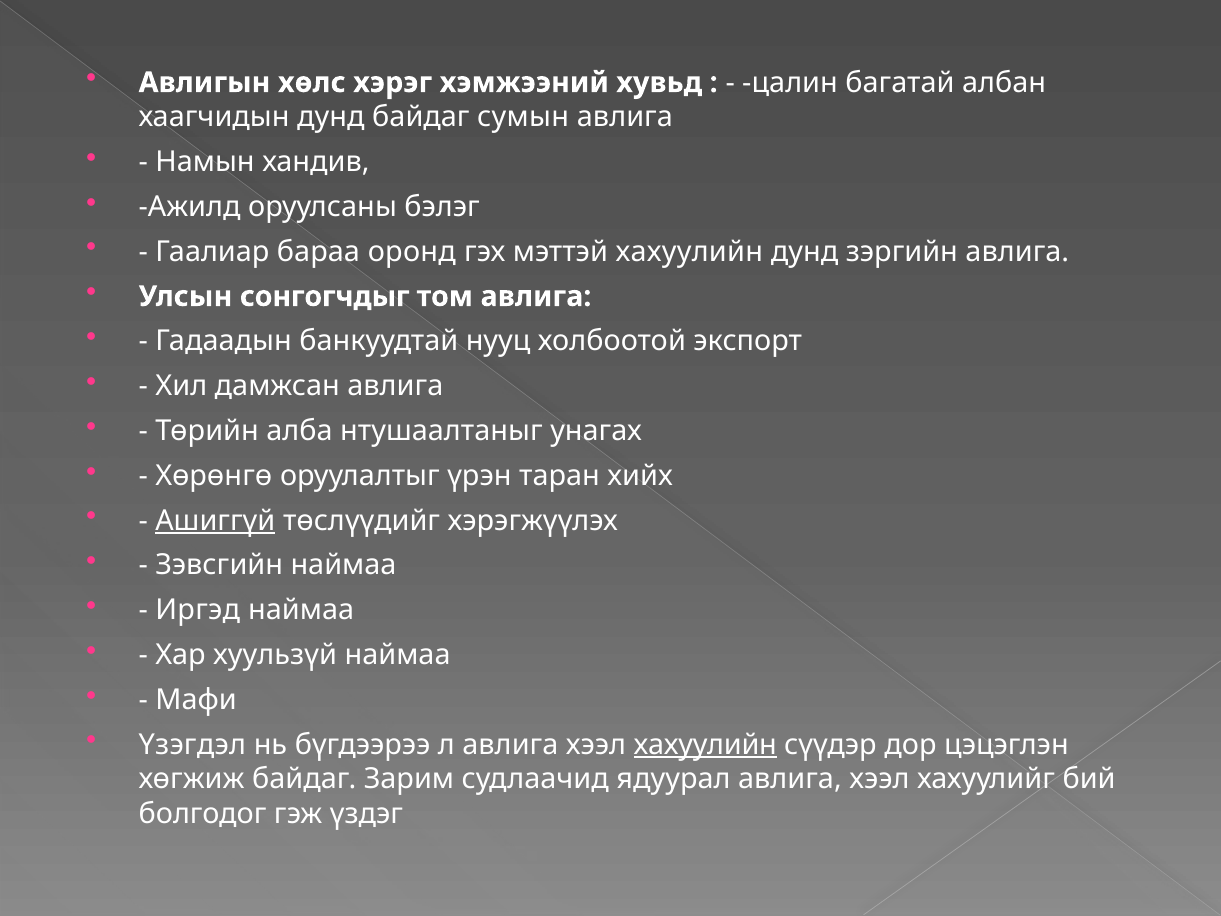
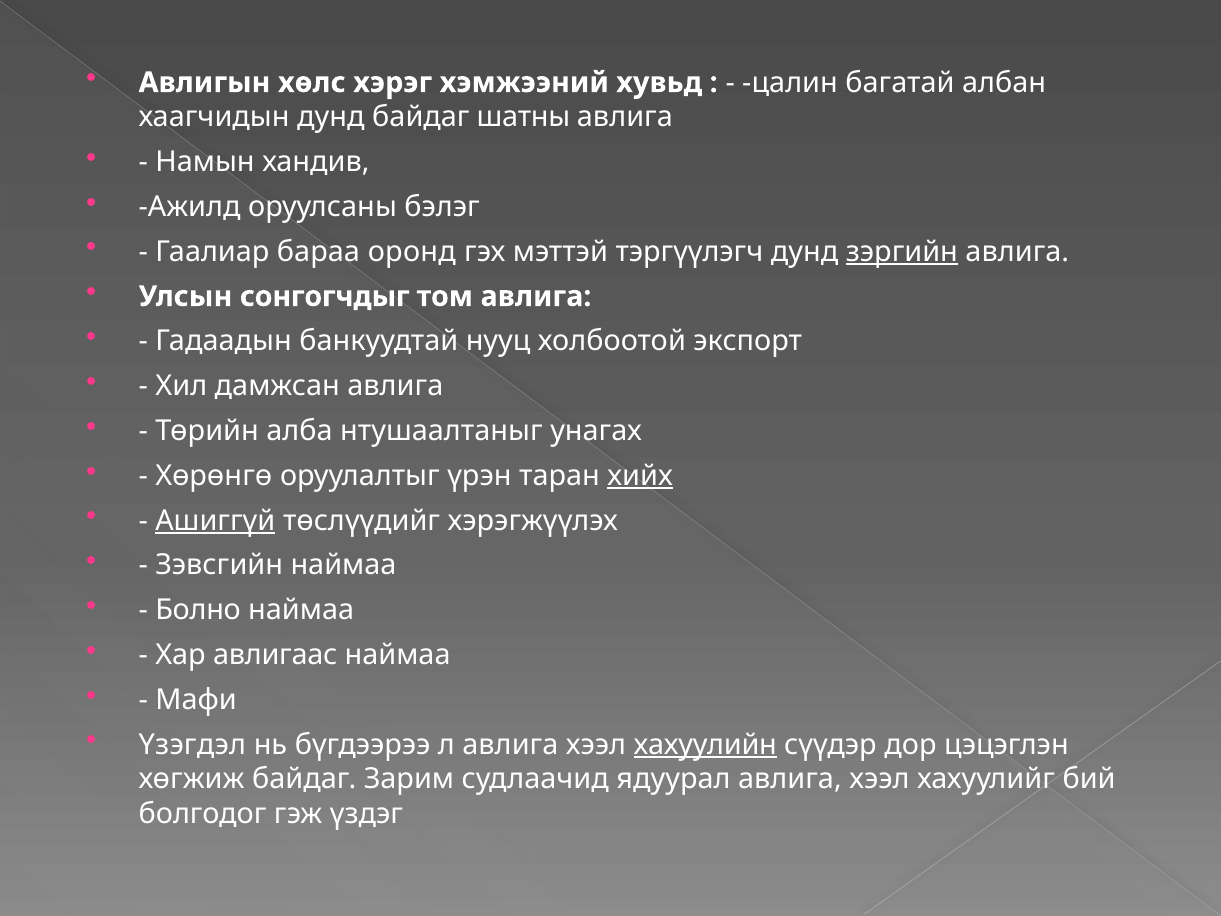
сумын: сумын -> шатны (523, 117)
мэттэй хахуулийн: хахуулийн -> тэргүүлэгч (689, 252)
зэргийн underline: none -> present (902, 252)
хийх underline: none -> present (640, 476)
Иргэд: Иргэд -> Болно (198, 610)
хуульзүй: хуульзүй -> авлигаас (275, 655)
